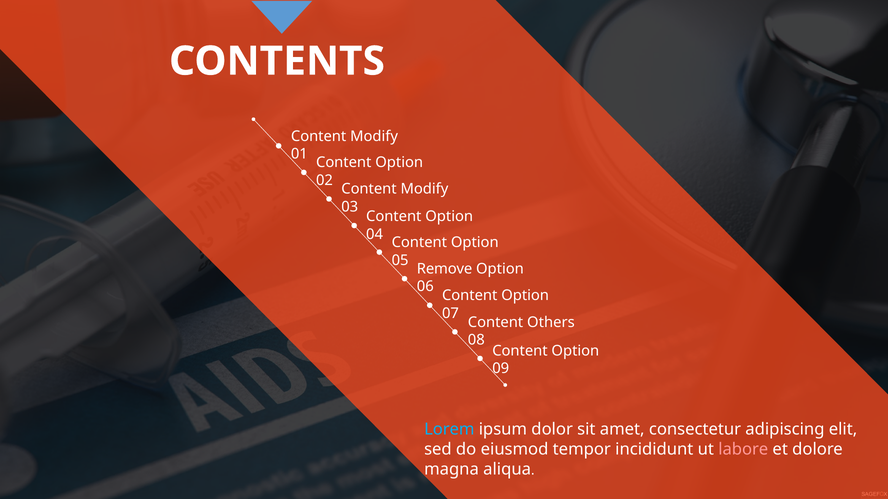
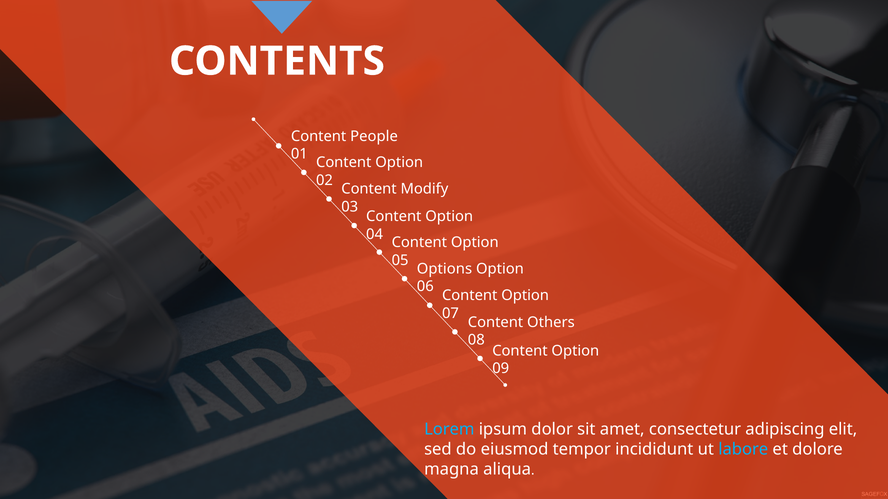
Modify: Modify -> People (374, 136)
Remove: Remove -> Options (444, 269)
labore colour: pink -> light blue (743, 450)
